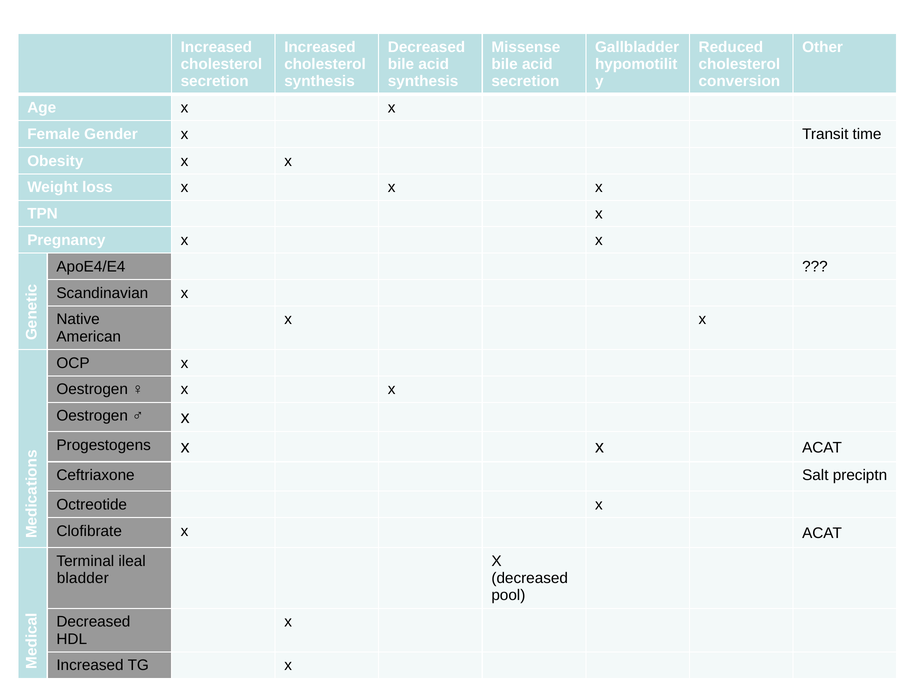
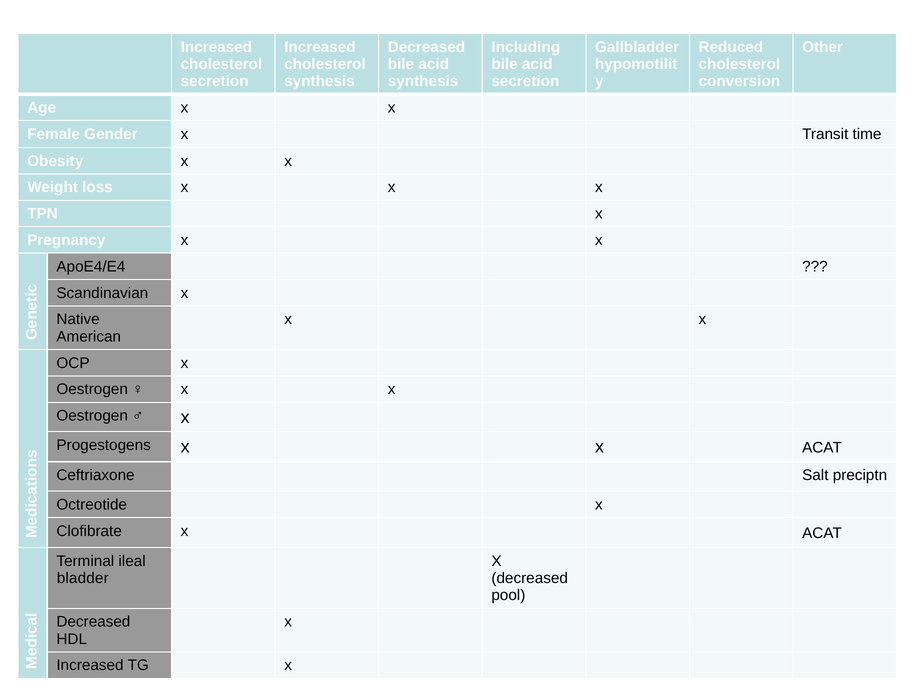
Missense: Missense -> Including (526, 47)
